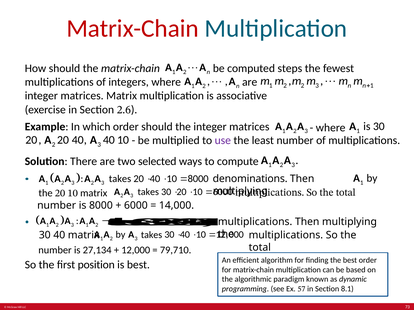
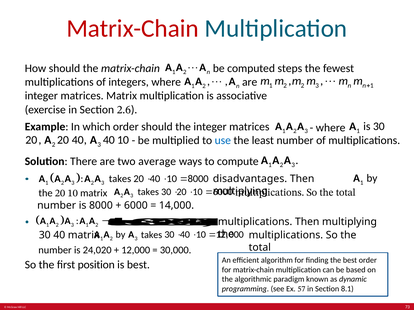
use colour: purple -> blue (223, 141)
selected: selected -> average (157, 162)
denominations: denominations -> disadvantages (250, 179)
27,134: 27,134 -> 24,020 (97, 250)
79,710: 79,710 -> 30,000 (176, 250)
